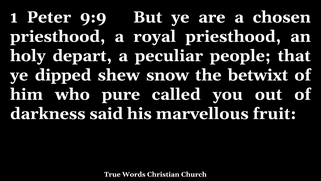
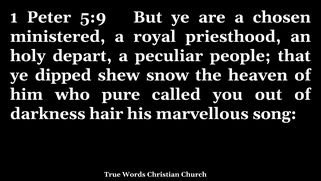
9:9: 9:9 -> 5:9 (93, 17)
priesthood: priesthood -> ministered (58, 36)
betwixt: betwixt -> heaven (258, 75)
said: said -> hair (106, 113)
fruit: fruit -> song (275, 113)
